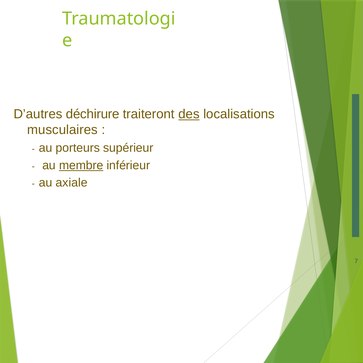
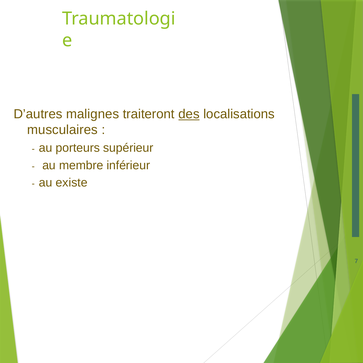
déchirure: déchirure -> malignes (93, 114)
membre underline: present -> none (81, 165)
axiale: axiale -> existe (72, 183)
